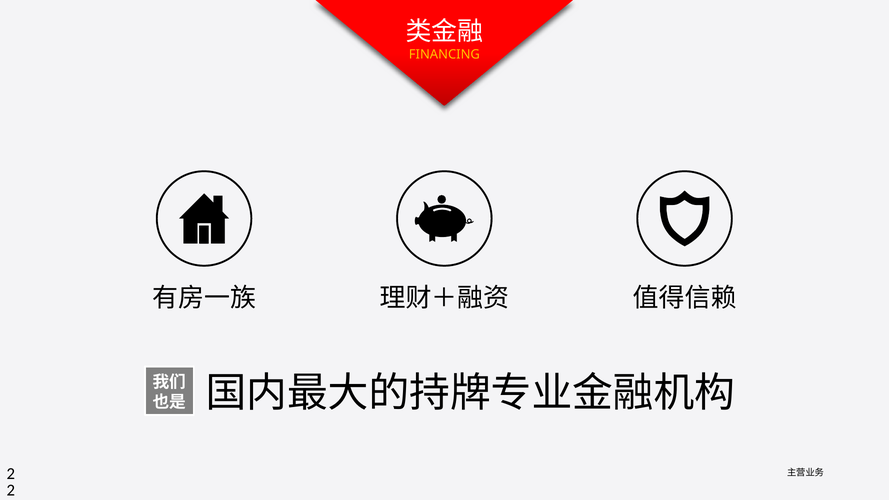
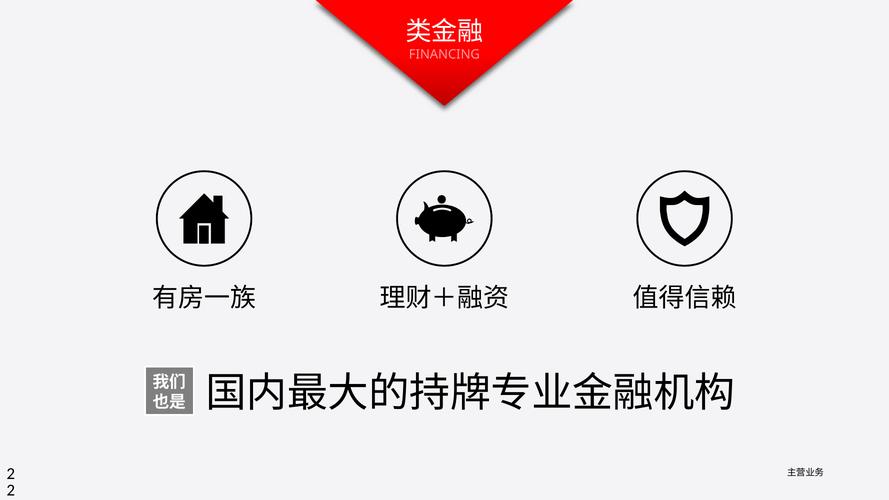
FINANCING colour: yellow -> pink (444, 55)
